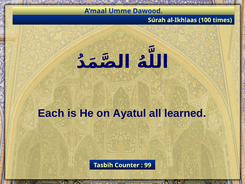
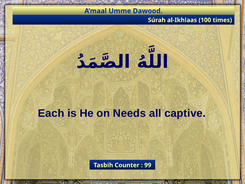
Ayatul: Ayatul -> Needs (129, 113)
learned: learned -> captive (185, 113)
